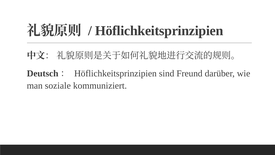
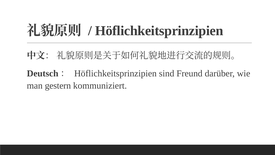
soziale: soziale -> gestern (58, 85)
